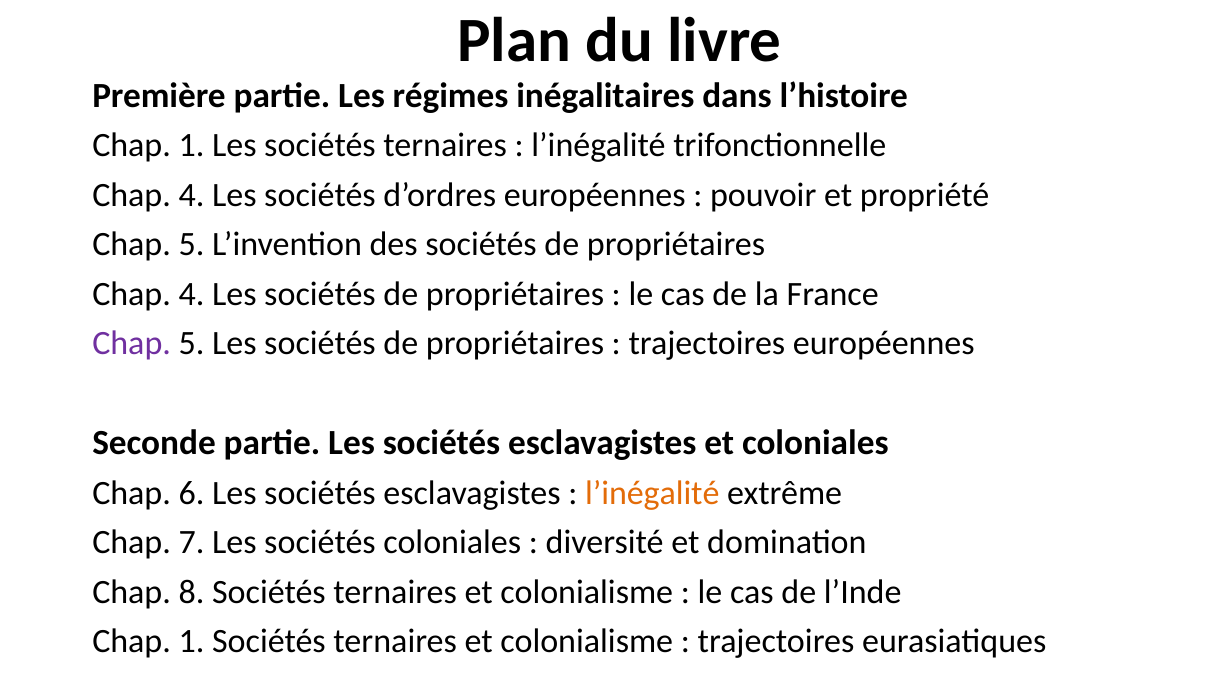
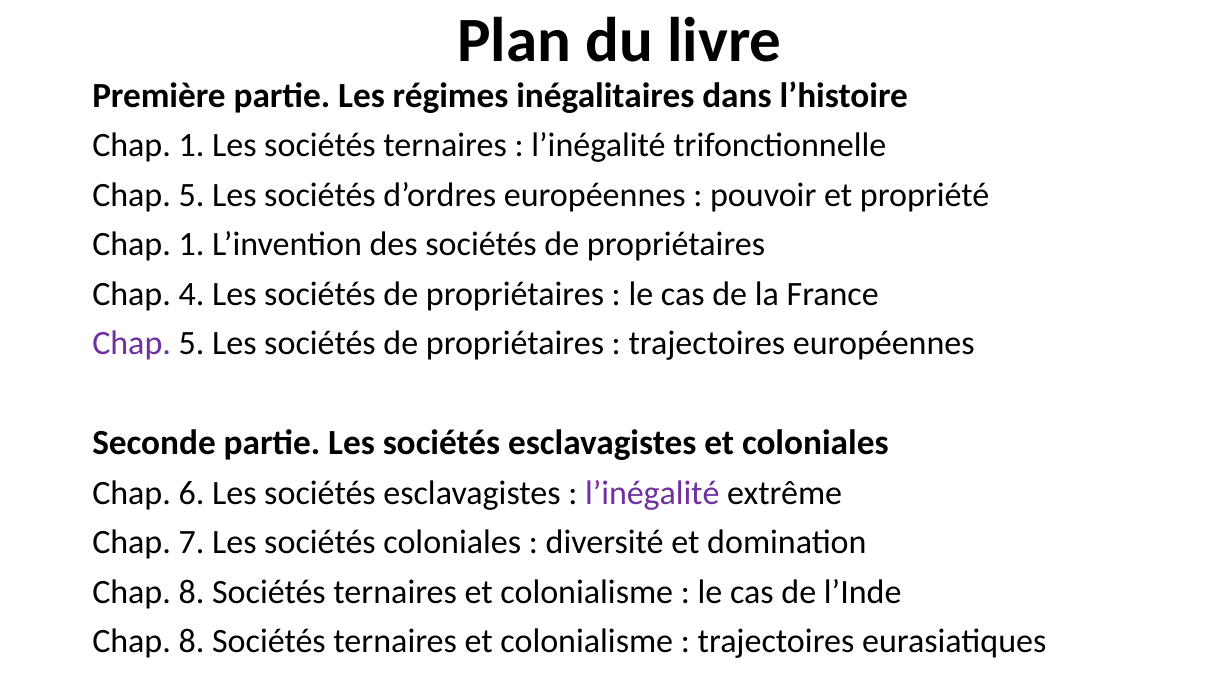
4: 4 -> 5 (191, 195)
5: 5 -> 1 (191, 244)
l’inégalité colour: orange -> purple (652, 493)
1: 1 -> 8 (191, 641)
